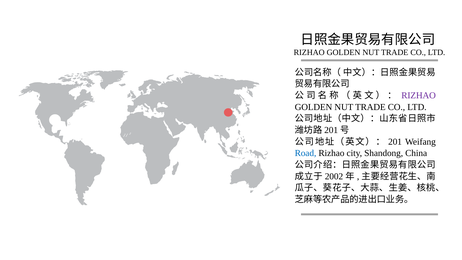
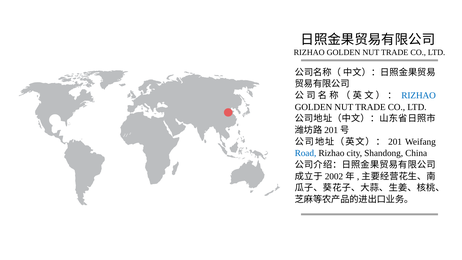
RIZHAO colour: purple -> blue (419, 95)
